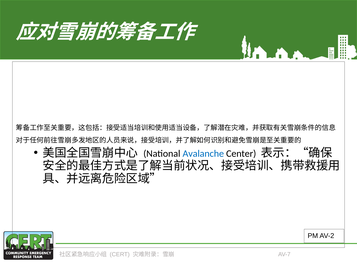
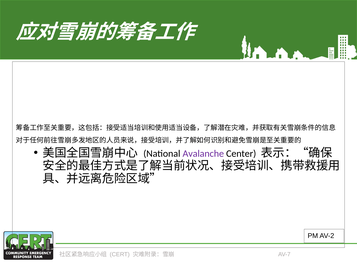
Avalanche colour: blue -> purple (203, 154)
